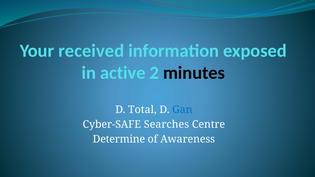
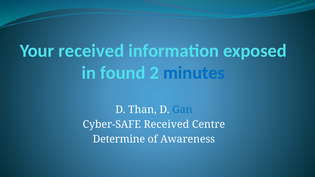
active: active -> found (123, 73)
minutes colour: black -> blue (194, 73)
Total: Total -> Than (142, 110)
Cyber-SAFE Searches: Searches -> Received (166, 125)
